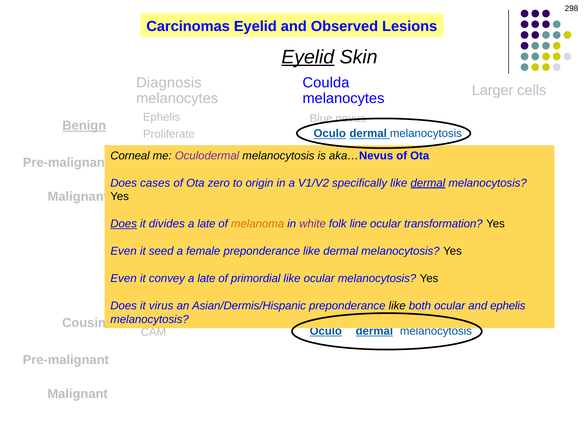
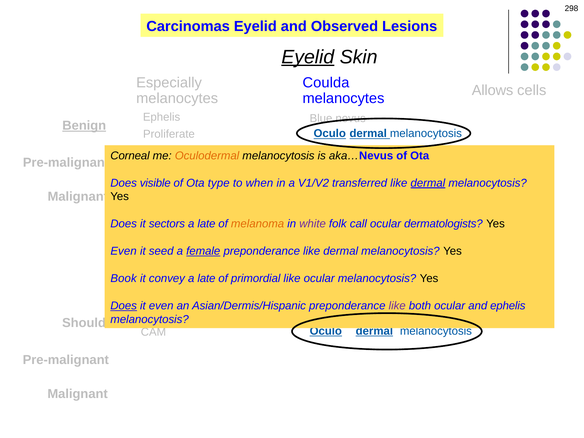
Diagnosis: Diagnosis -> Especially (169, 83)
Larger: Larger -> Allows (493, 91)
Oculodermal colour: purple -> orange (207, 156)
cases: cases -> visible (155, 183)
zero: zero -> type (219, 183)
origin: origin -> when (259, 183)
specifically: specifically -> transferred (360, 183)
Does underline: present -> none (124, 224)
divides: divides -> sectors (167, 224)
line: line -> call (358, 224)
transformation: transformation -> dermatologists (443, 224)
female underline: none -> present (203, 251)
Even: Even -> Book (124, 278)
Does underline: none -> present (124, 306)
it virus: virus -> even (161, 306)
like colour: black -> purple (397, 306)
Cousin: Cousin -> Should (84, 323)
